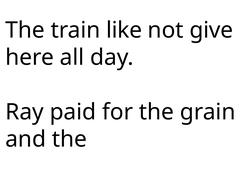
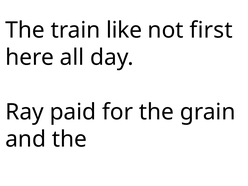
give: give -> first (211, 30)
